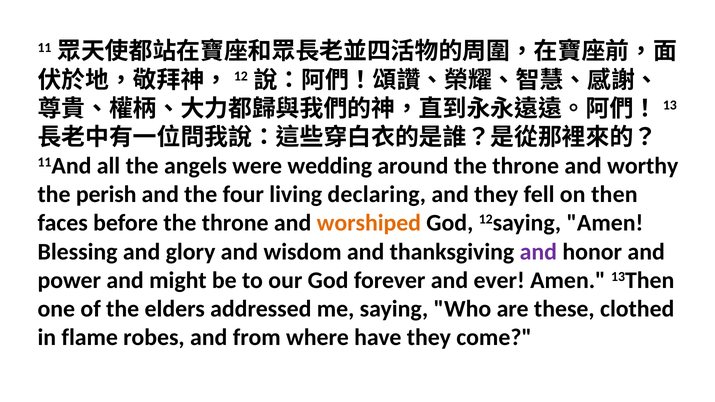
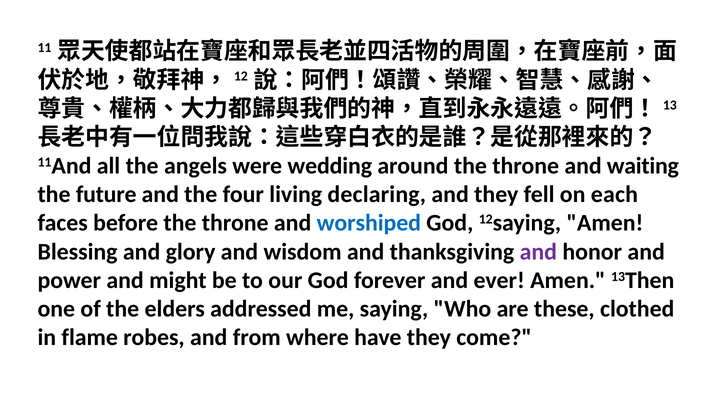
worthy: worthy -> waiting (643, 166)
perish: perish -> future (106, 195)
then: then -> each (614, 195)
worshiped colour: orange -> blue (369, 223)
